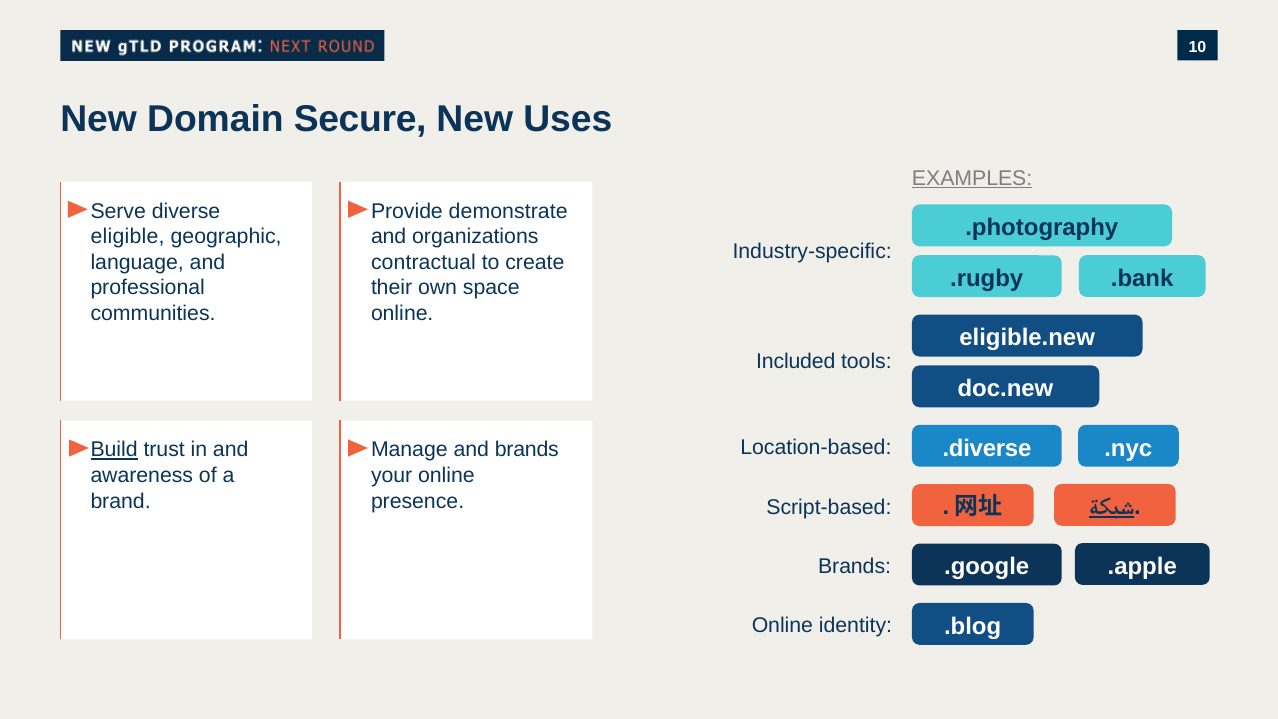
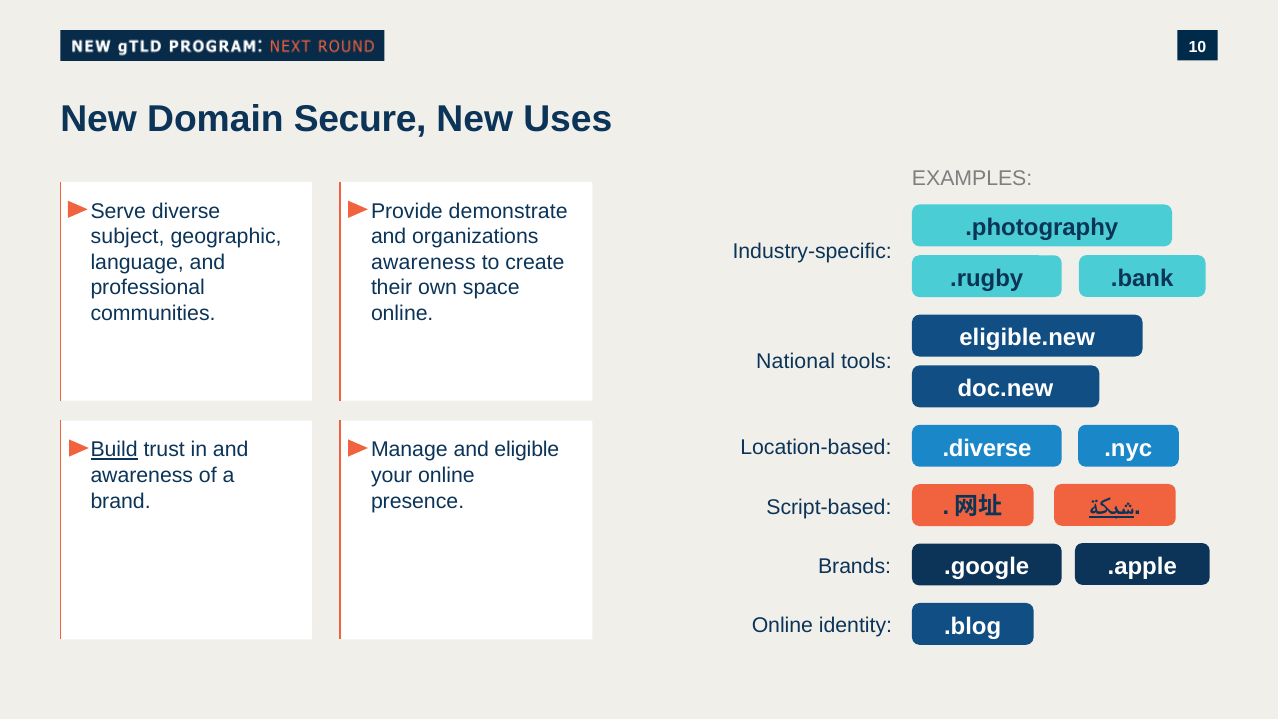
EXAMPLES underline: present -> none (972, 178)
eligible: eligible -> subject (128, 237)
contractual: contractual -> awareness (423, 262)
Included: Included -> National (796, 362)
and brands: brands -> eligible (527, 450)
